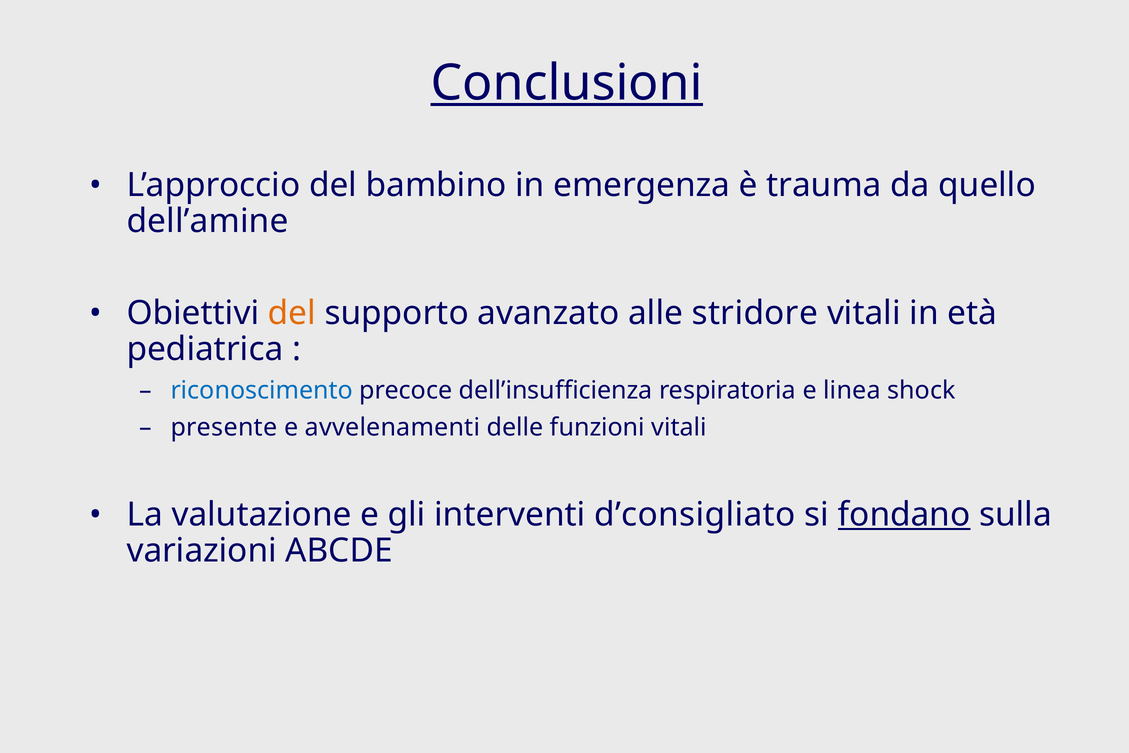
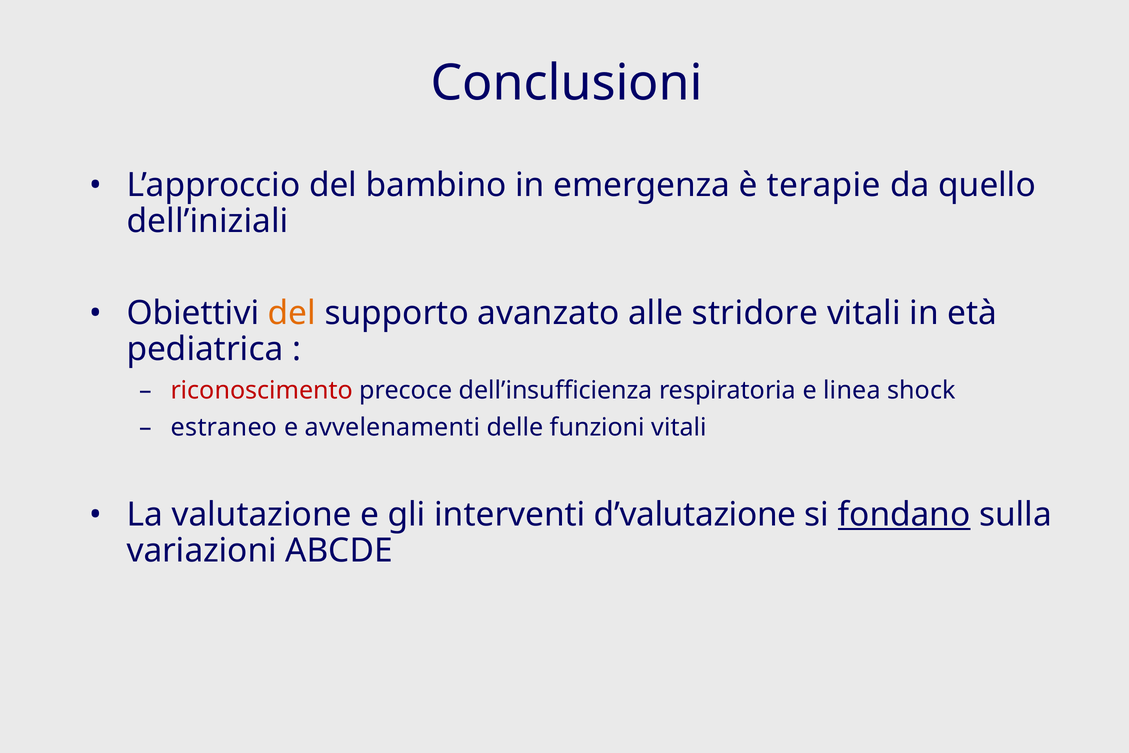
Conclusioni underline: present -> none (567, 83)
trauma: trauma -> terapie (824, 185)
dell’amine: dell’amine -> dell’iniziali (208, 221)
riconoscimento colour: blue -> red (262, 390)
presente: presente -> estraneo (224, 427)
d’consigliato: d’consigliato -> d’valutazione (695, 515)
